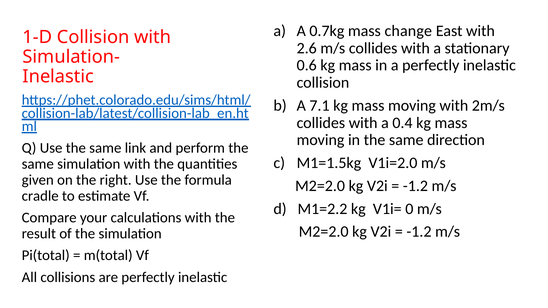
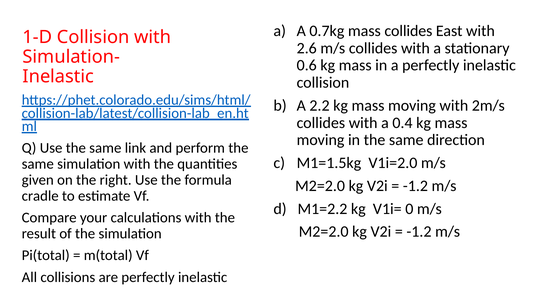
mass change: change -> collides (408, 31)
7.1: 7.1 -> 2.2 (320, 106)
